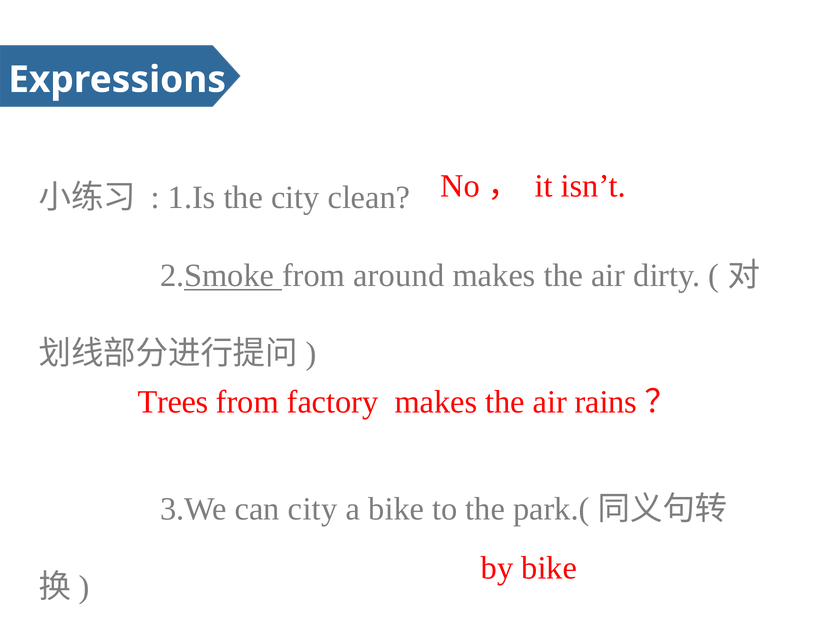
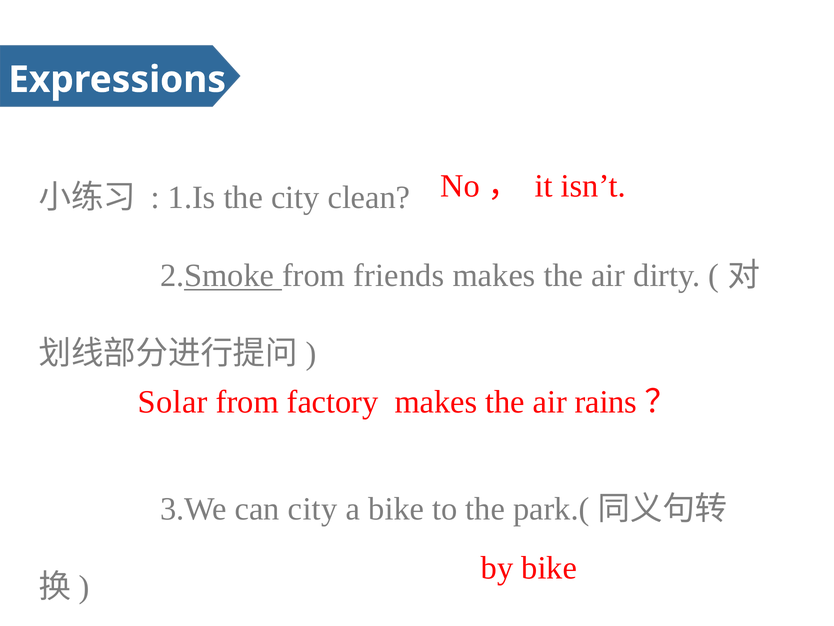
around: around -> friends (399, 275)
Trees: Trees -> Solar (173, 402)
